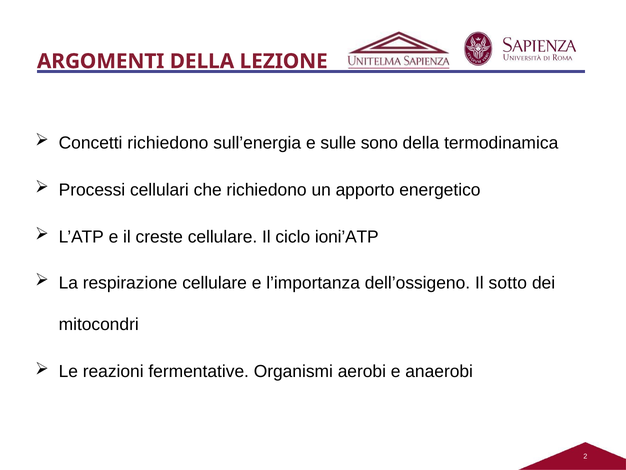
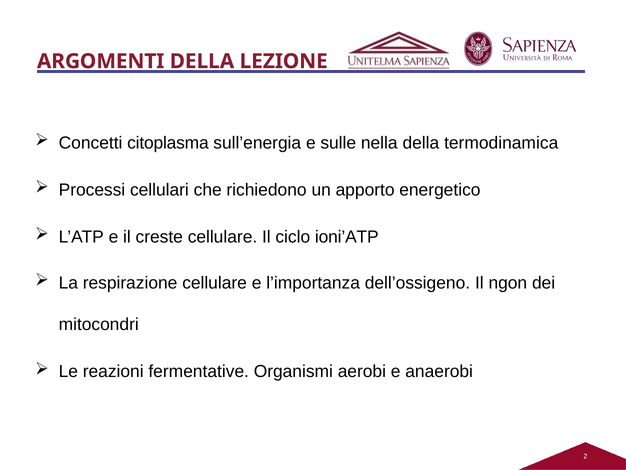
Concetti richiedono: richiedono -> citoplasma (168, 143)
sono: sono -> nella (379, 143)
sotto: sotto -> ngon (508, 283)
